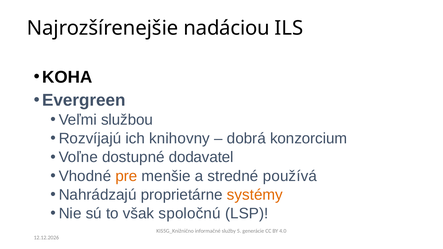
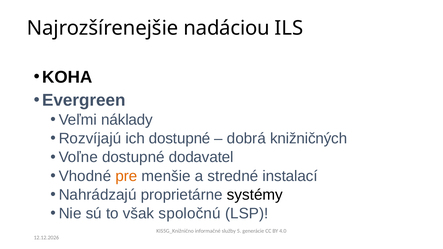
službou: službou -> náklady (127, 120)
ich knihovny: knihovny -> dostupné (180, 139)
konzorcium: konzorcium -> knižničných (309, 139)
používá: používá -> instalací (290, 176)
systémy colour: orange -> black (255, 195)
